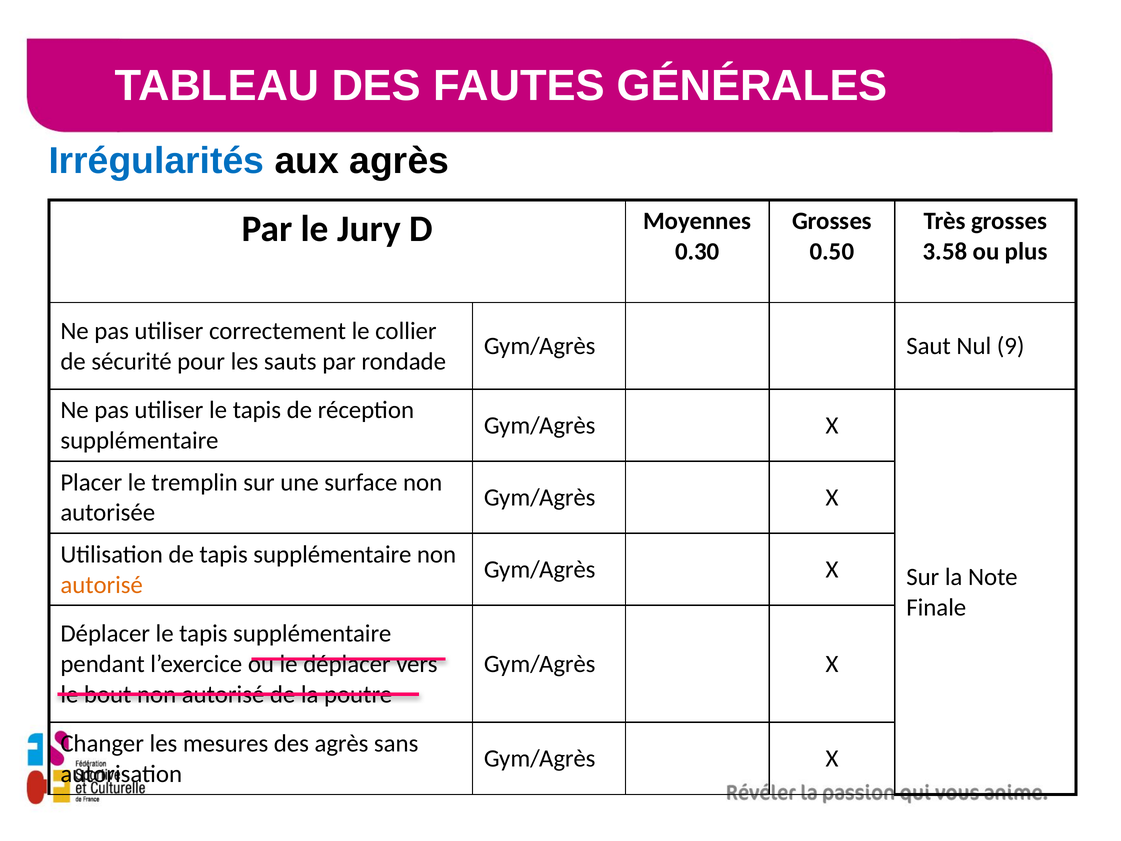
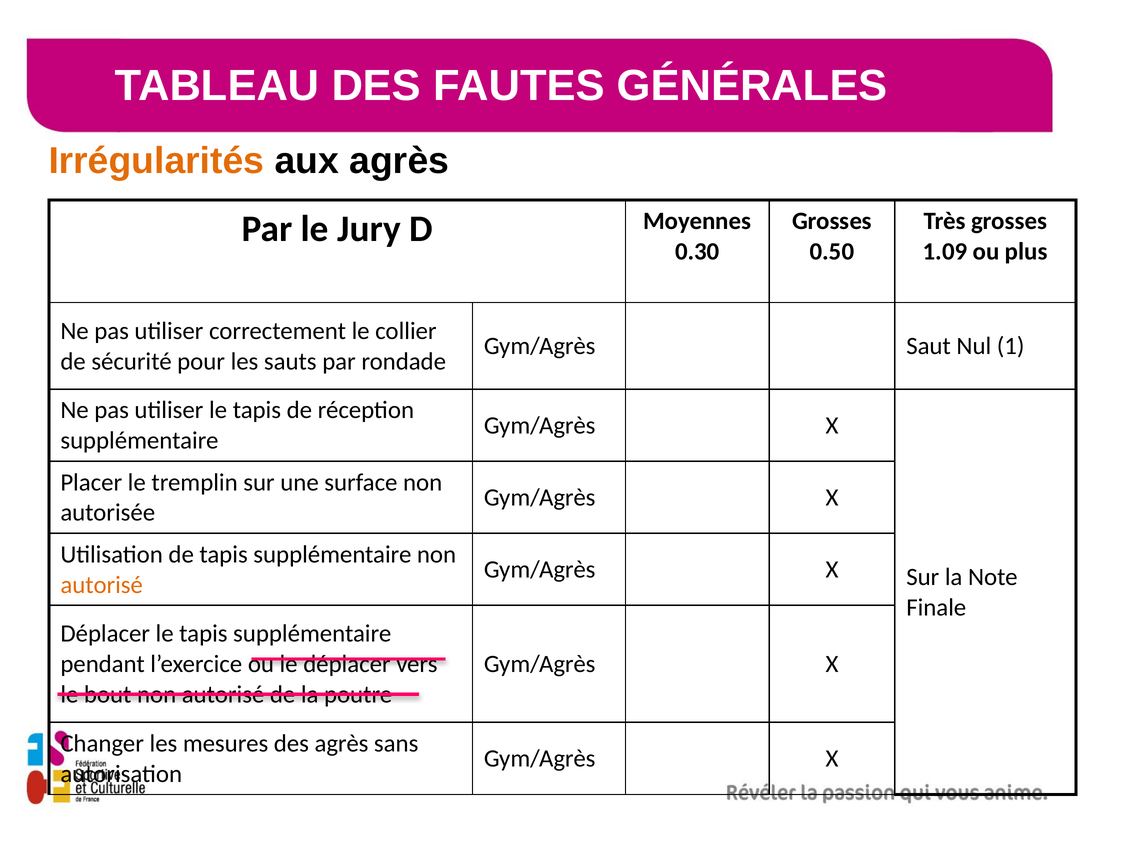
Irrégularités colour: blue -> orange (156, 161)
3.58: 3.58 -> 1.09 (945, 252)
9: 9 -> 1 (1011, 346)
